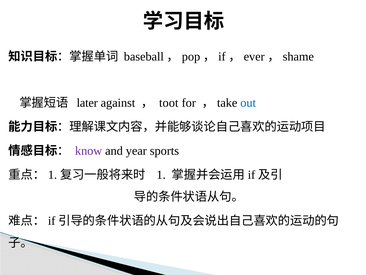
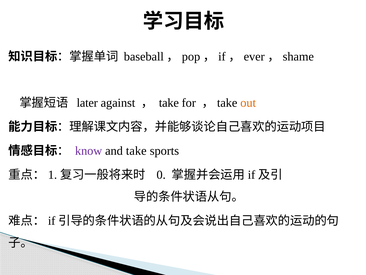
toot: toot -> take (169, 103)
out colour: blue -> orange (248, 103)
and year: year -> take (136, 151)
1: 1 -> 0 (161, 175)
